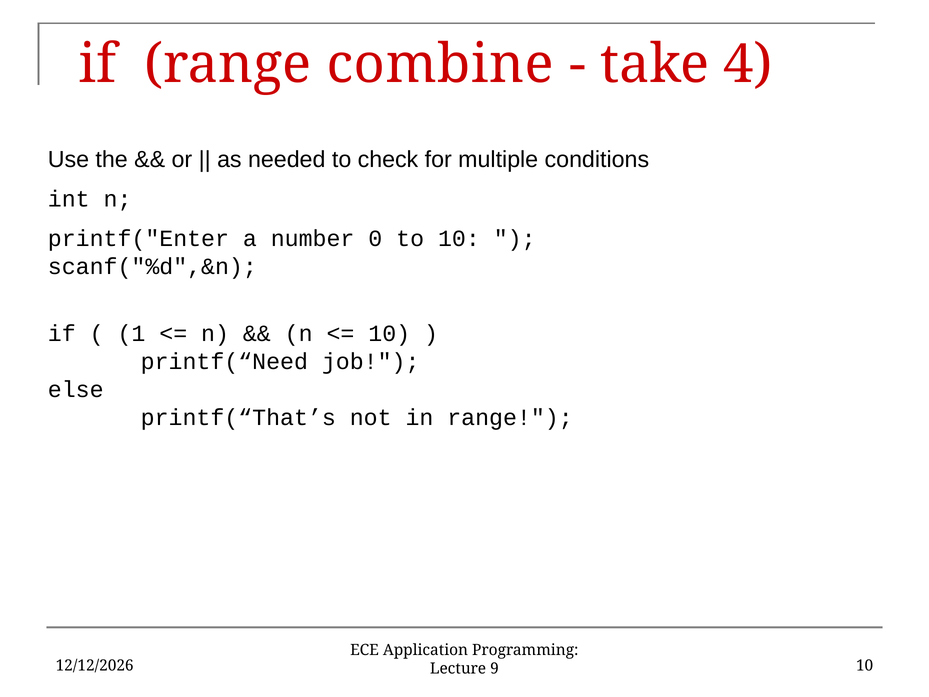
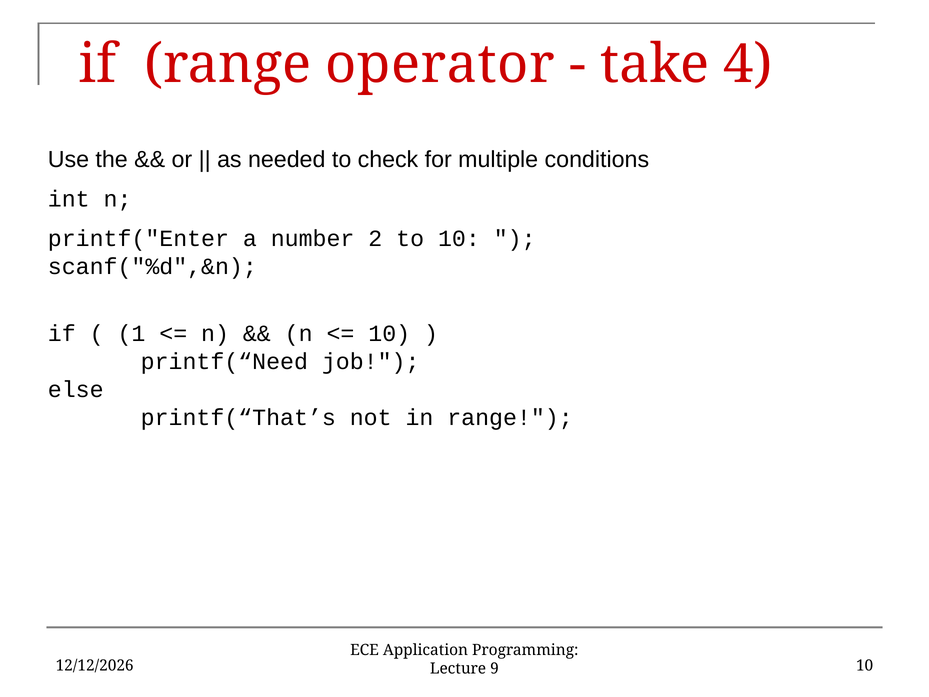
combine: combine -> operator (440, 64)
0: 0 -> 2 (375, 238)
